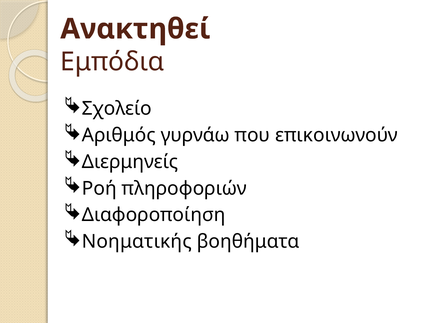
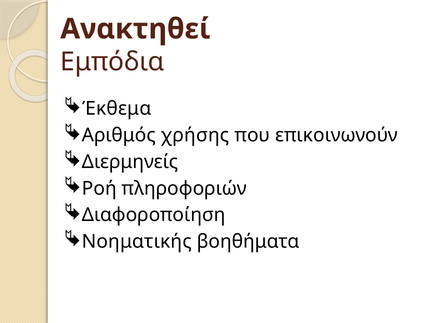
Σχολείο: Σχολείο -> Έκθεμα (117, 109)
γυρνάω: γυρνάω -> χρήσης (195, 135)
